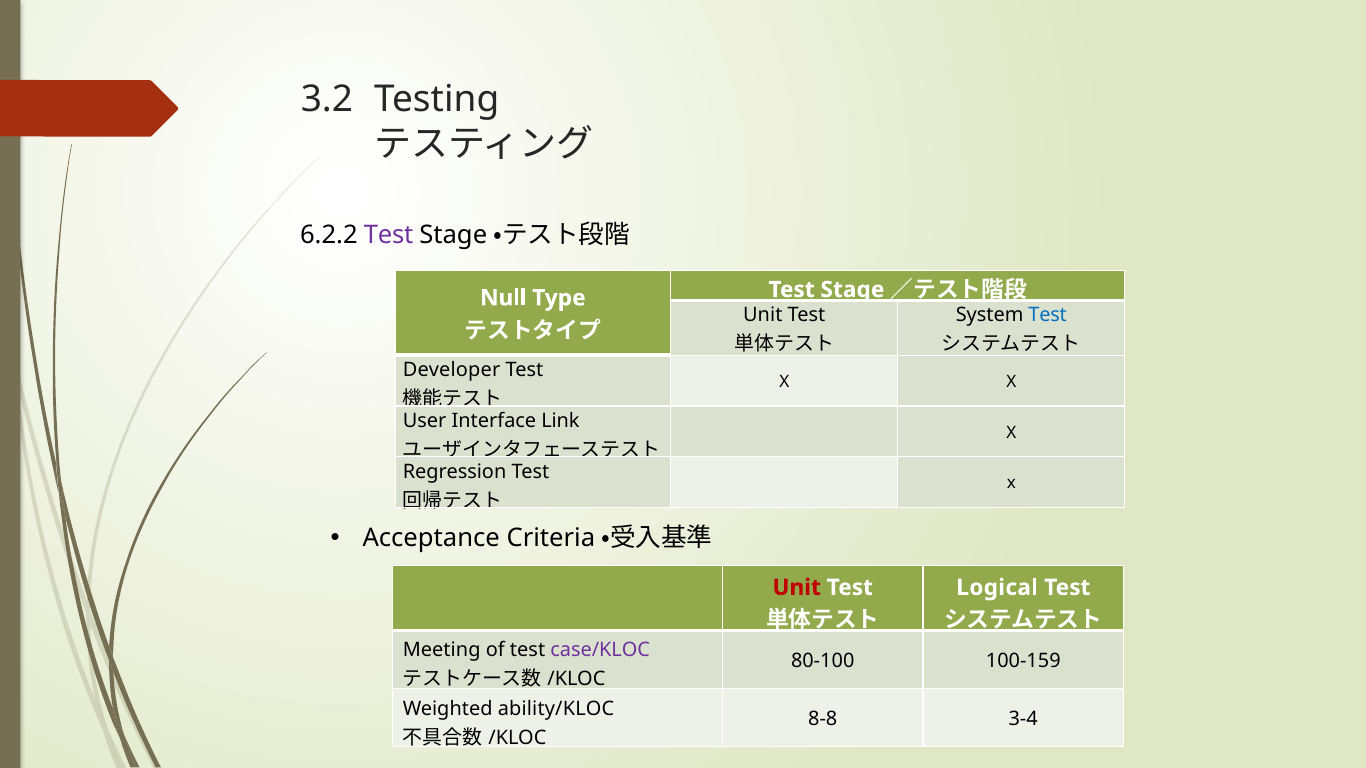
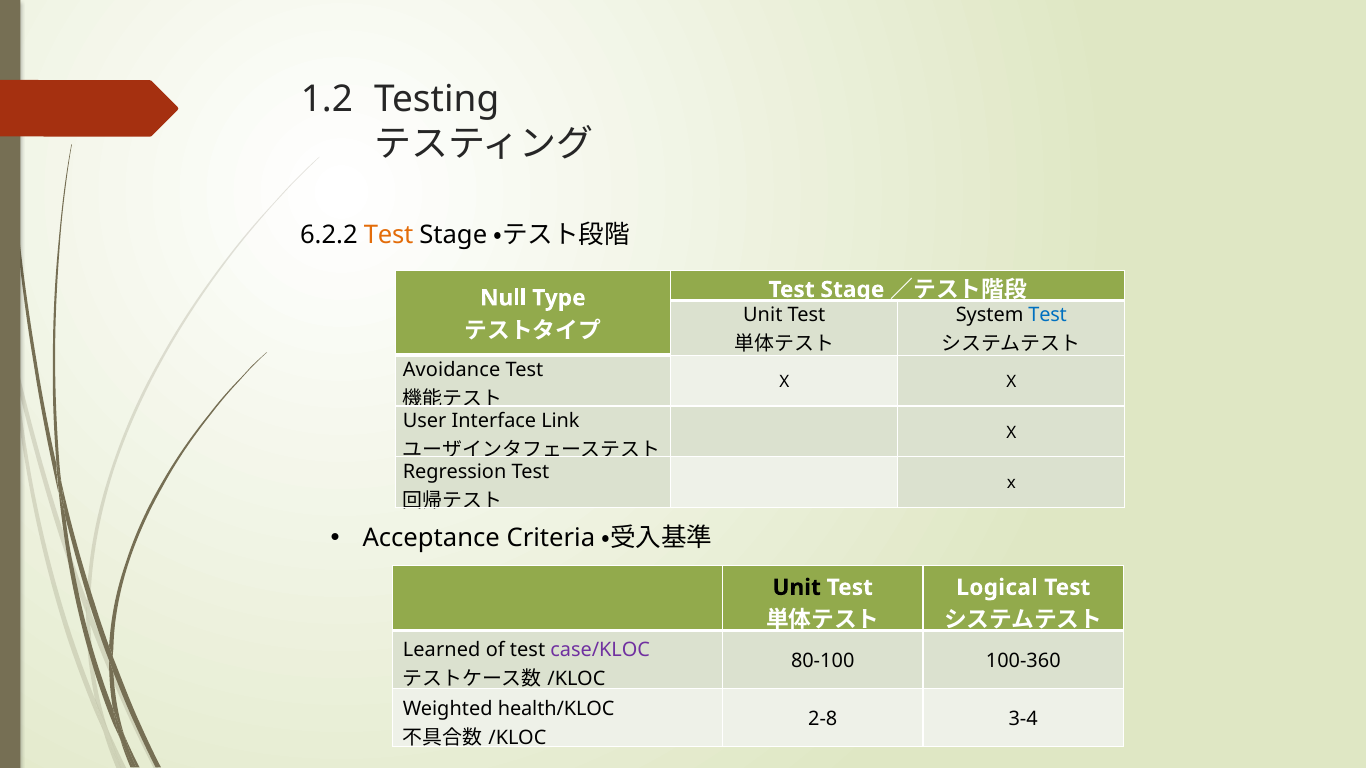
3.2: 3.2 -> 1.2 (327, 100)
Test colour: purple -> orange (389, 236)
Developer: Developer -> Avoidance (452, 370)
Unit colour: red -> black (797, 588)
Meeting: Meeting -> Learned (442, 651)
100-159: 100-159 -> 100-360 (1023, 661)
ability/KLOC: ability/KLOC -> health/KLOC (556, 709)
8-8: 8-8 -> 2-8 (823, 719)
